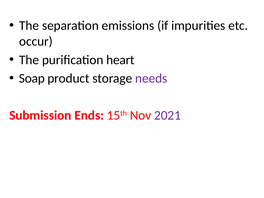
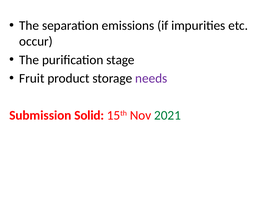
heart: heart -> stage (120, 60)
Soap: Soap -> Fruit (32, 78)
Ends: Ends -> Solid (89, 115)
2021 colour: purple -> green (168, 115)
